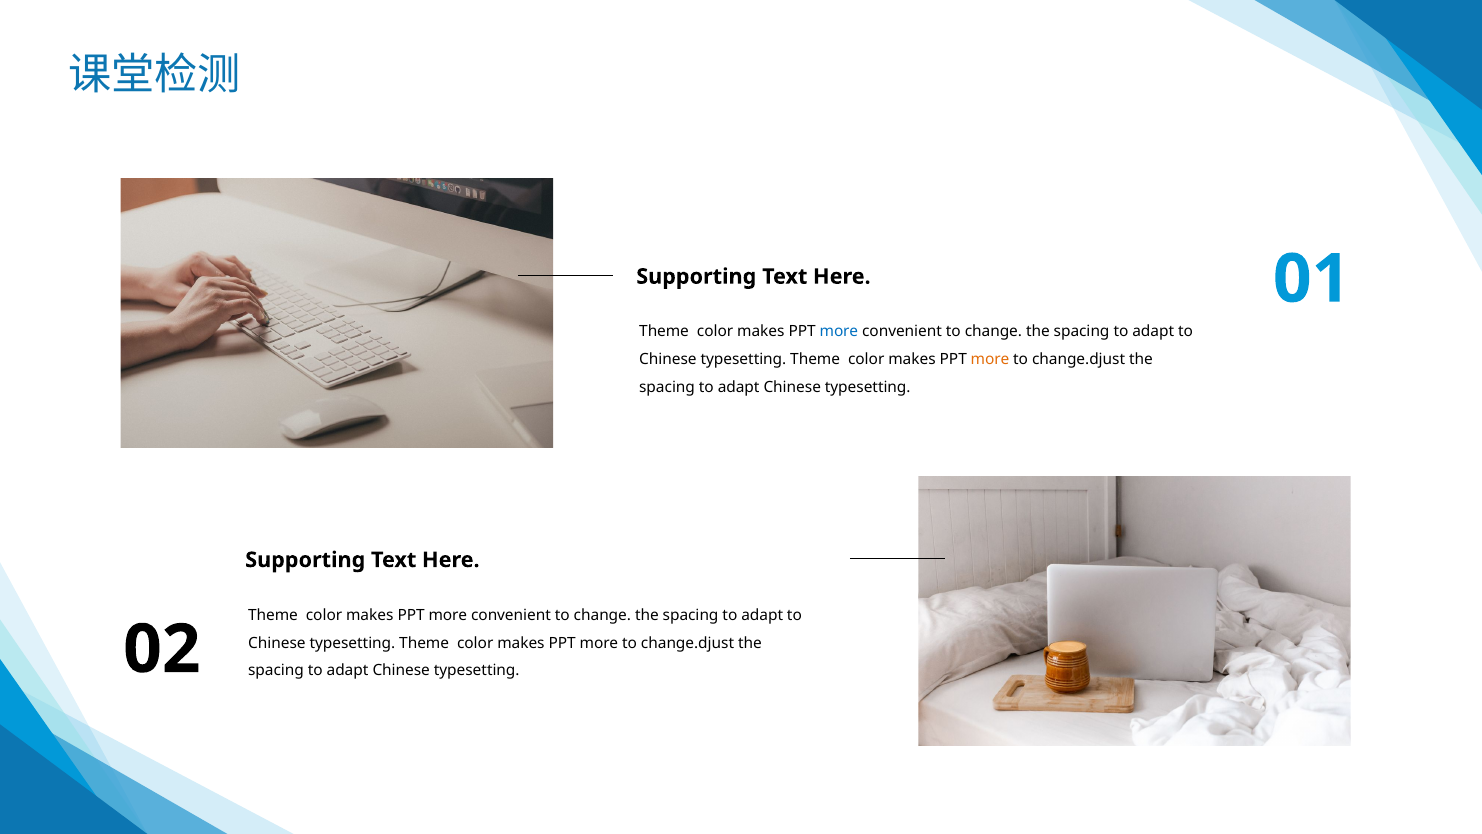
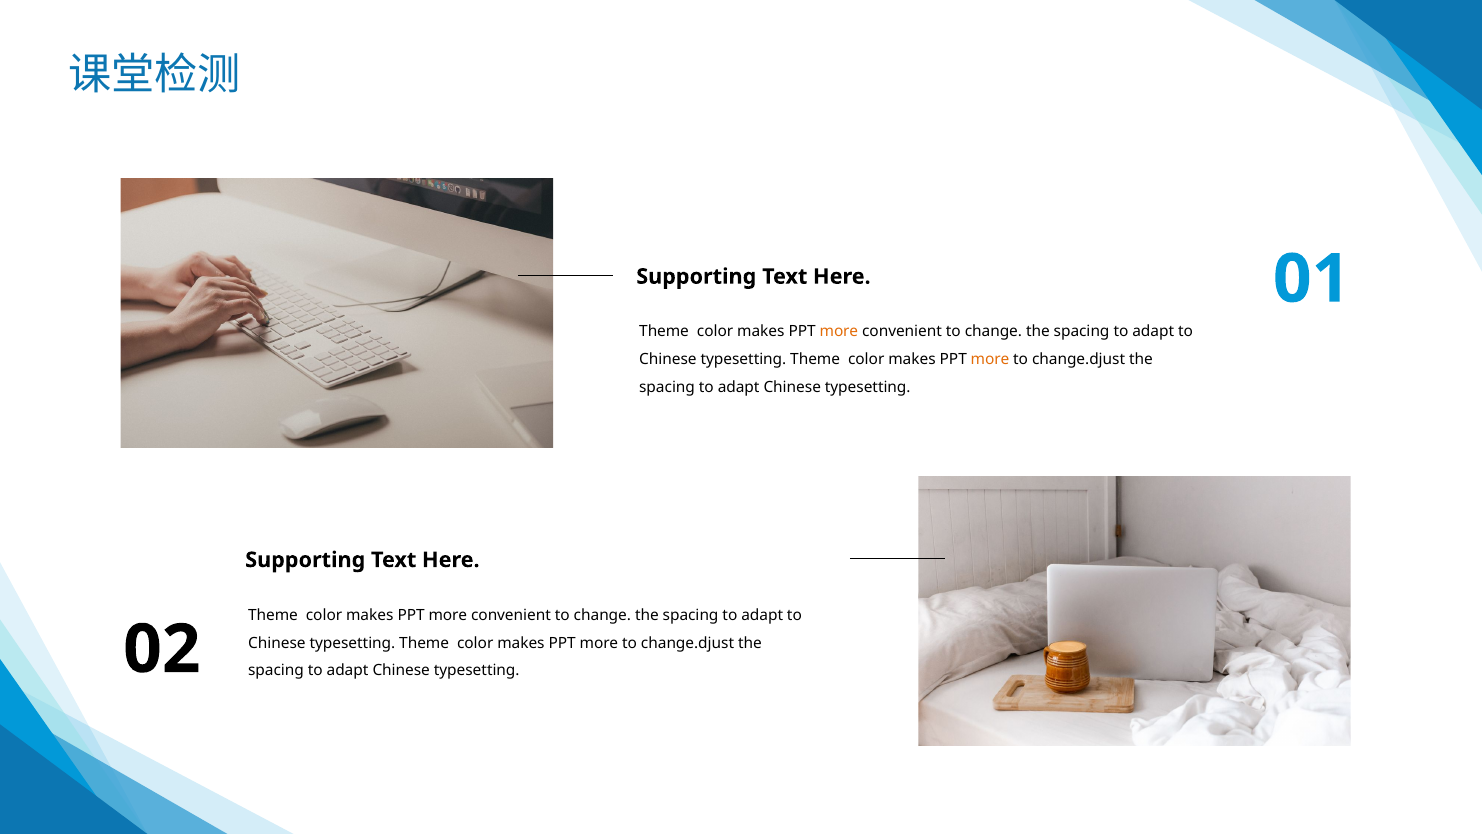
more colour: blue -> orange (839, 332)
